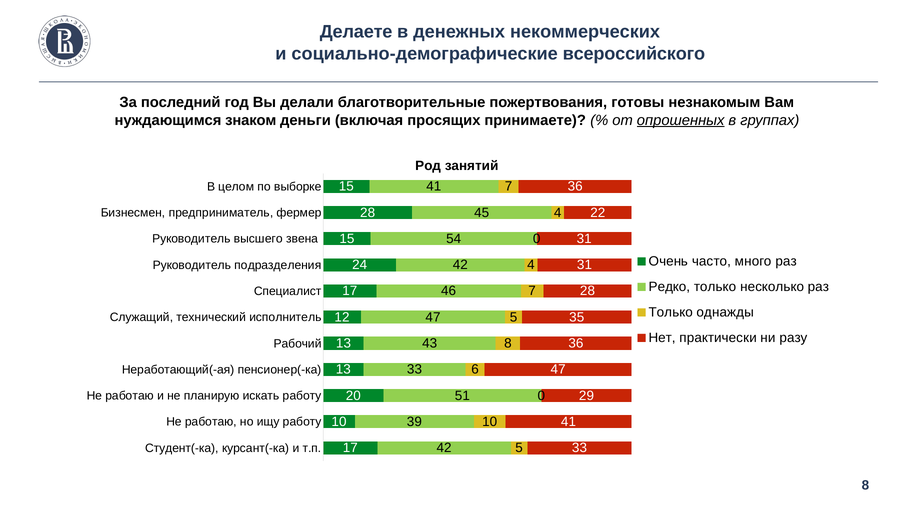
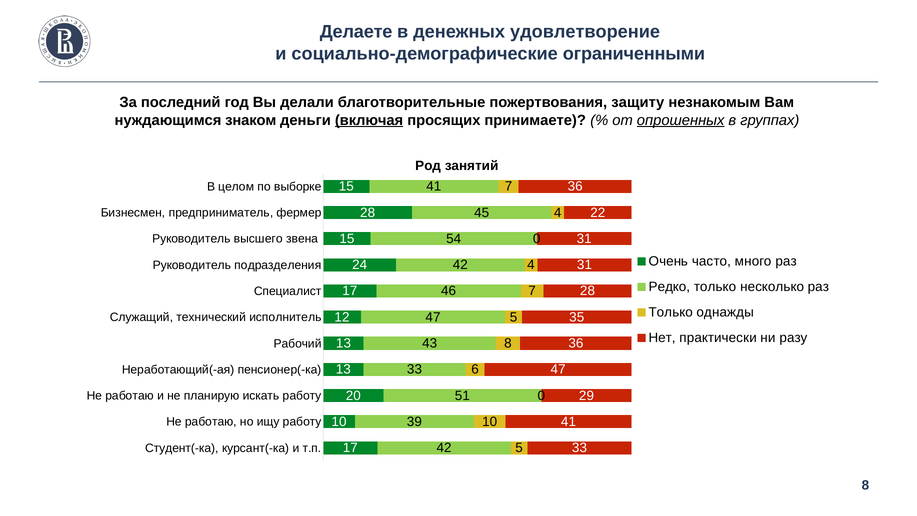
некоммерческих: некоммерческих -> удовлетворение (585, 32)
всероссийского: всероссийского -> ограниченными (634, 54)
готовы: готовы -> защиту (638, 102)
включая underline: none -> present (369, 120)
